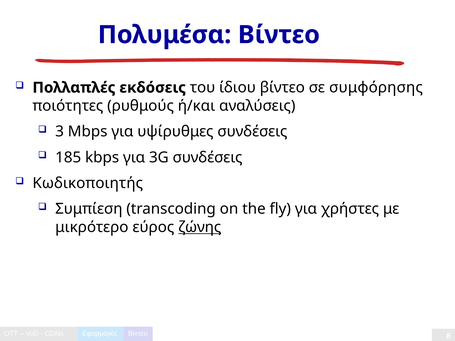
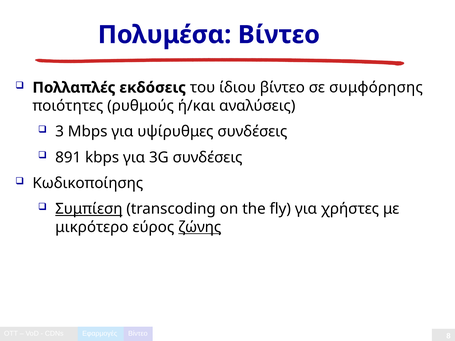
185: 185 -> 891 (68, 157)
Kωδικοποιητής: Kωδικοποιητής -> Κωδικοποίησης (88, 183)
Συμπίεση underline: none -> present (89, 209)
